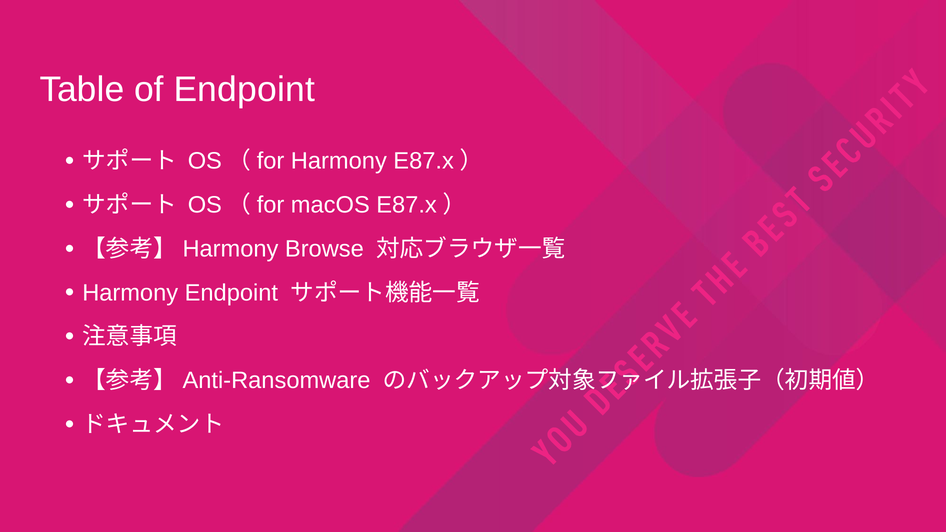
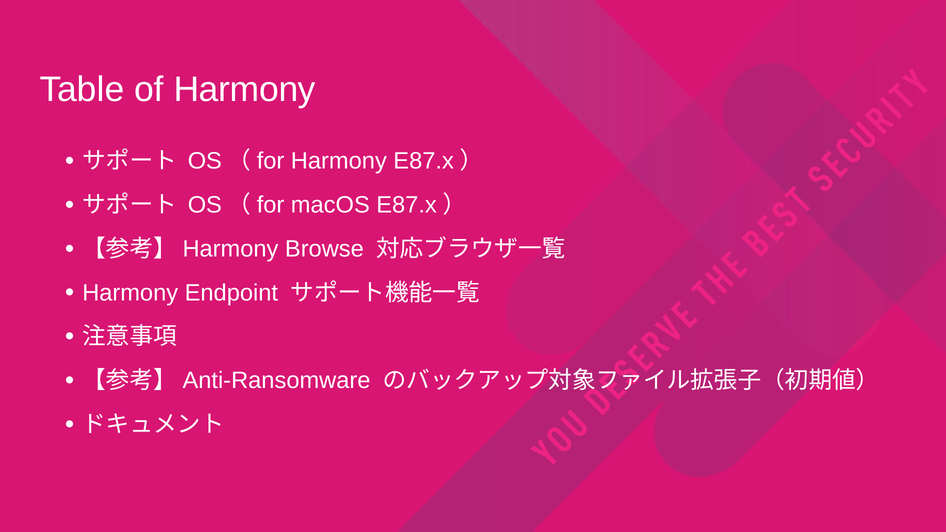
of Endpoint: Endpoint -> Harmony (245, 89)
